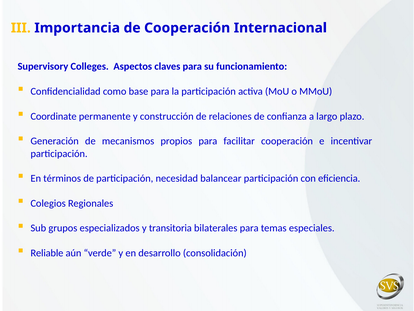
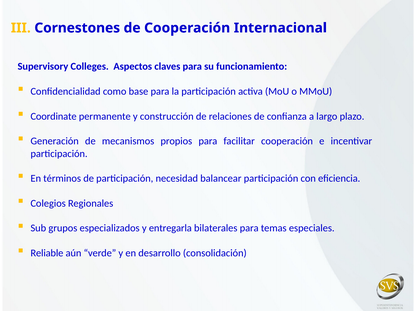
Importancia: Importancia -> Cornestones (77, 28)
transitoria: transitoria -> entregarla (170, 228)
